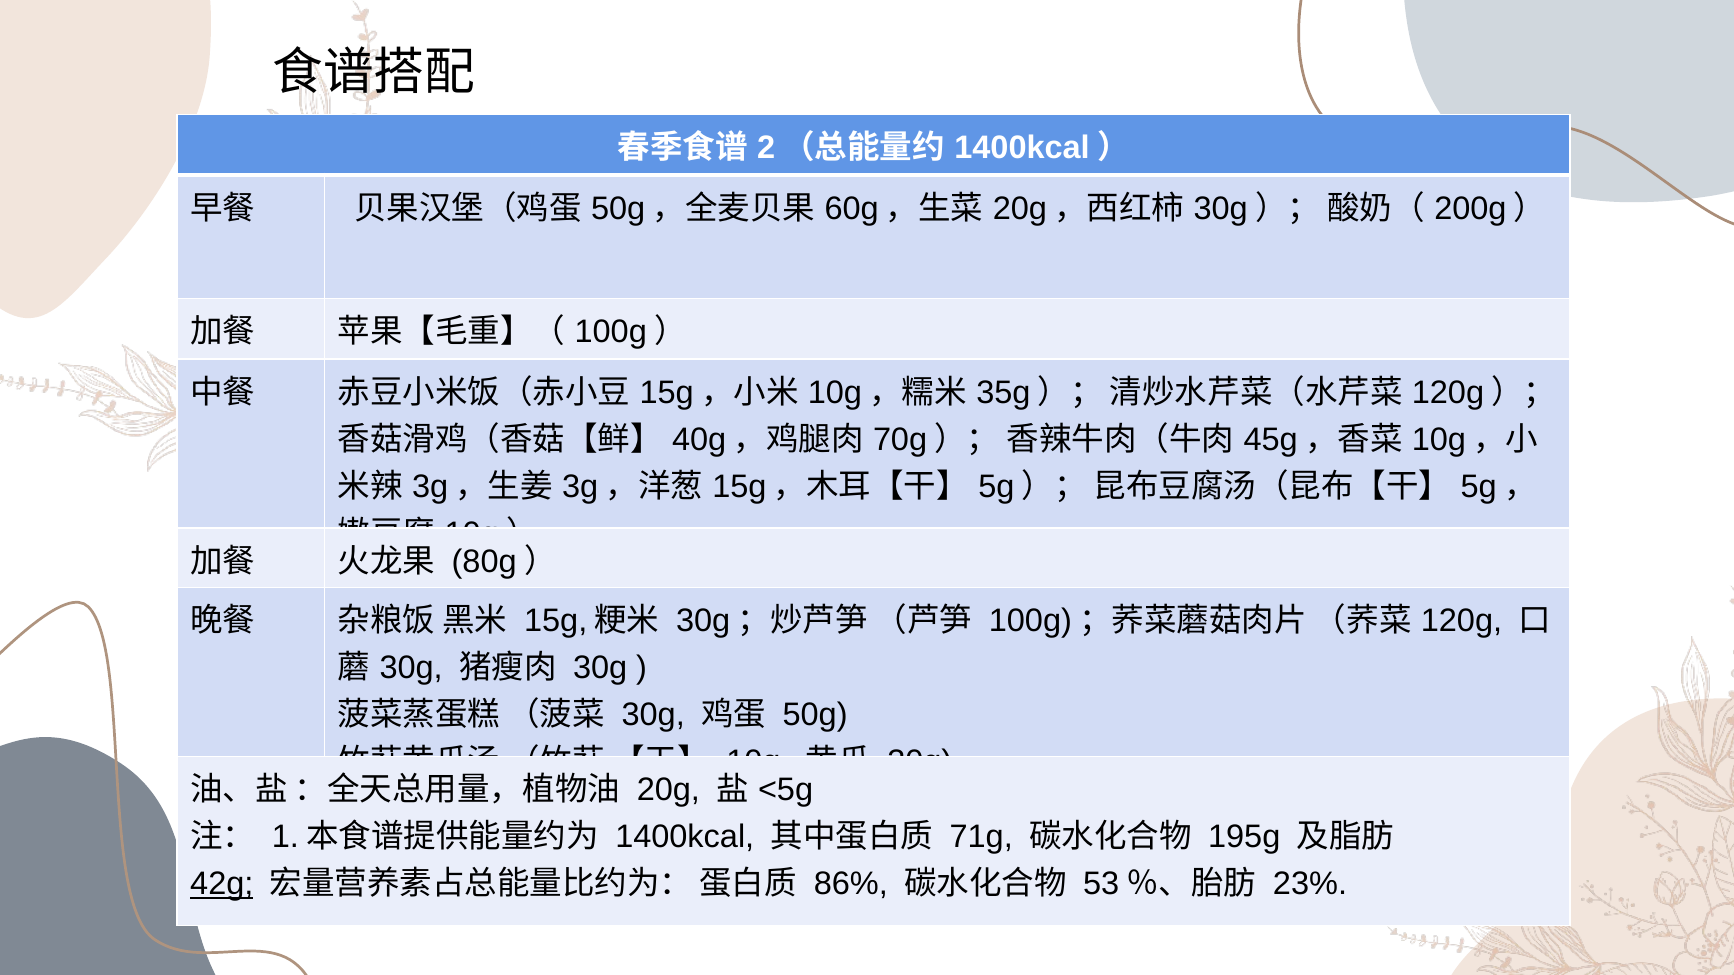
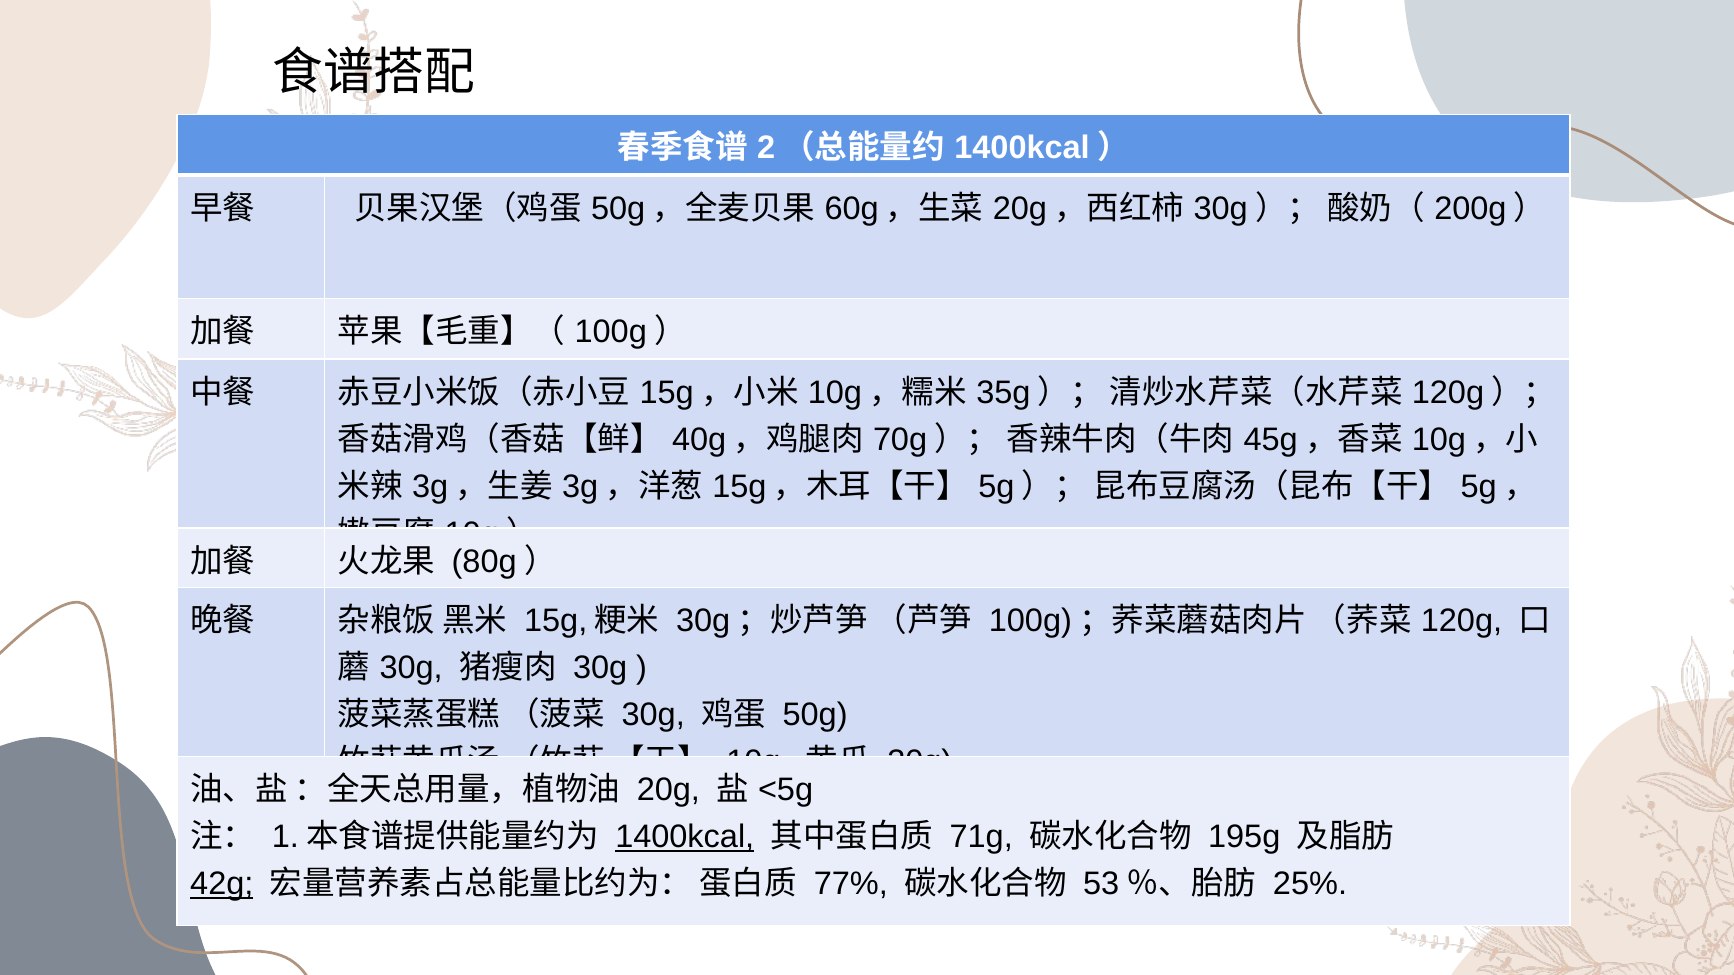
1400kcal underline: none -> present (685, 837)
86%: 86% -> 77% (851, 884)
23%: 23% -> 25% (1310, 884)
